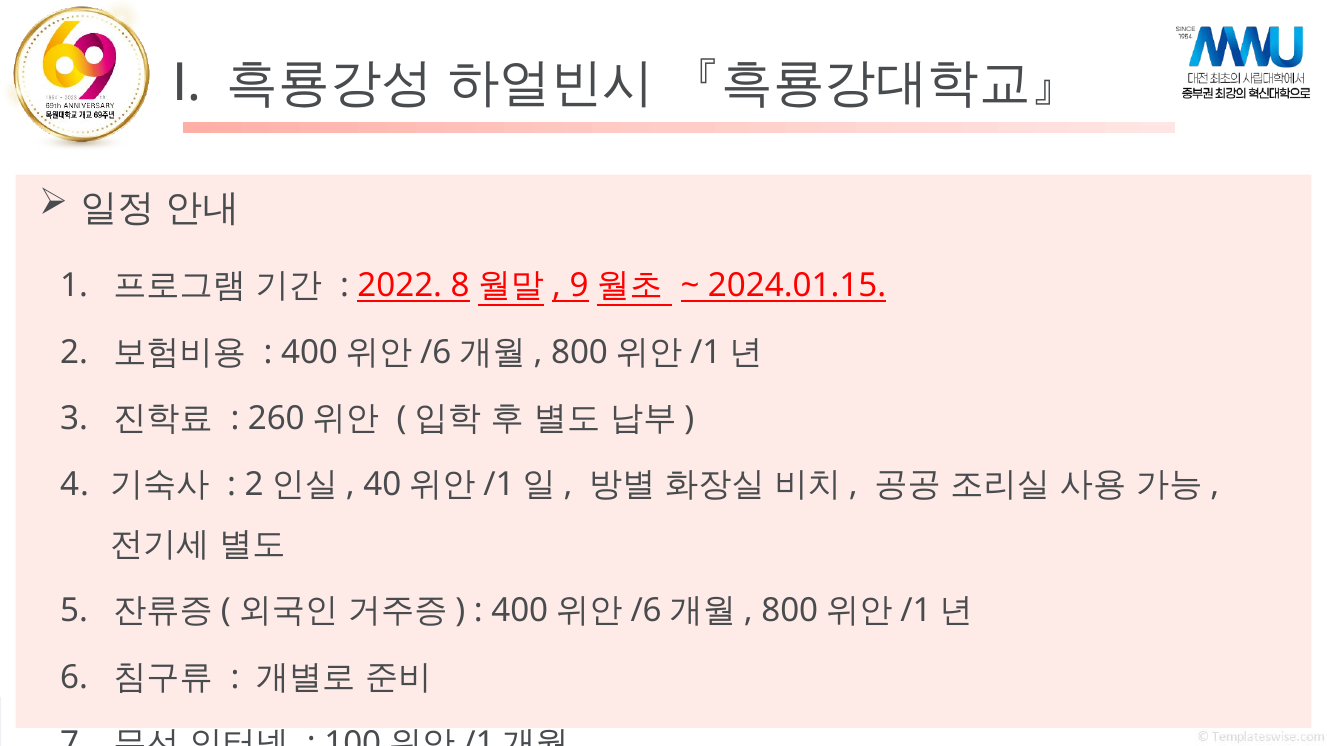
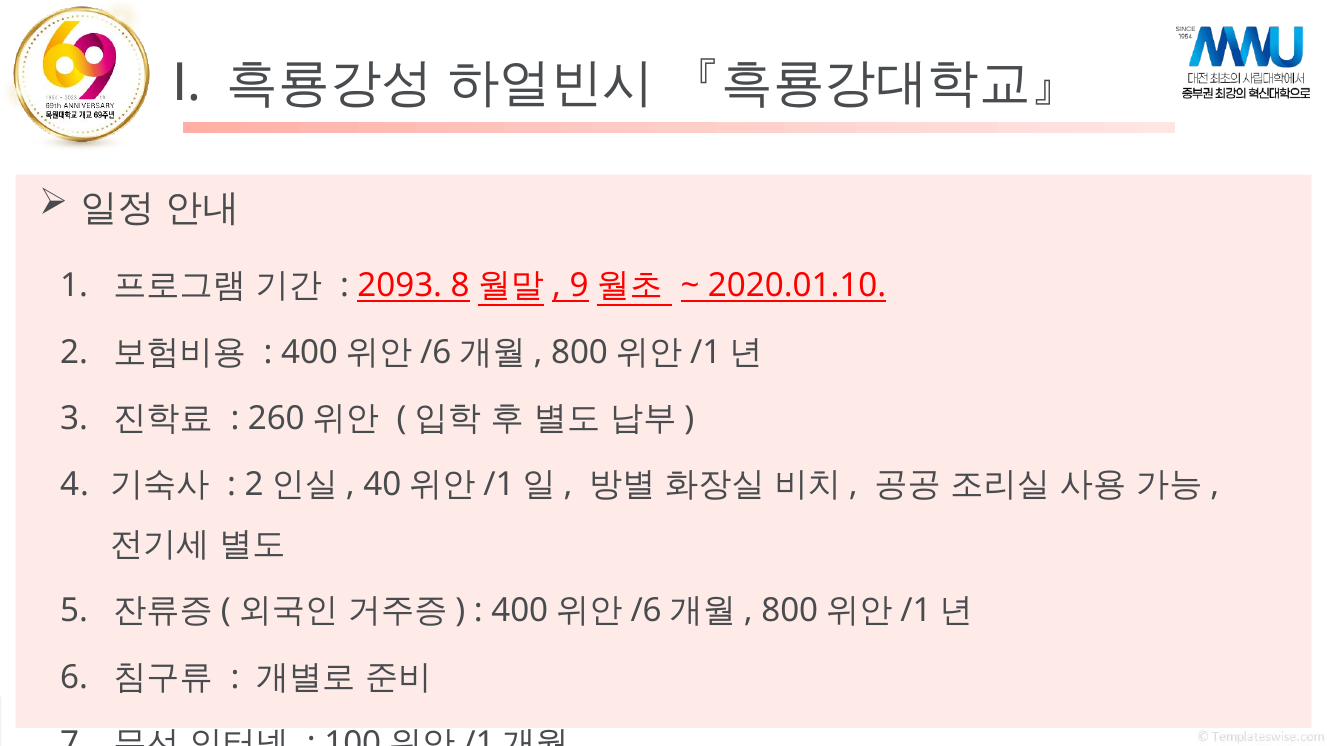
2022: 2022 -> 2093 (400, 286)
2024.01.15: 2024.01.15 -> 2020.01.10 (797, 286)
